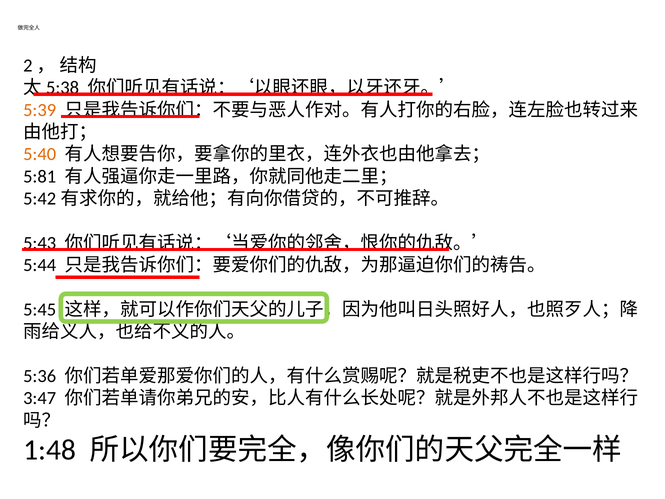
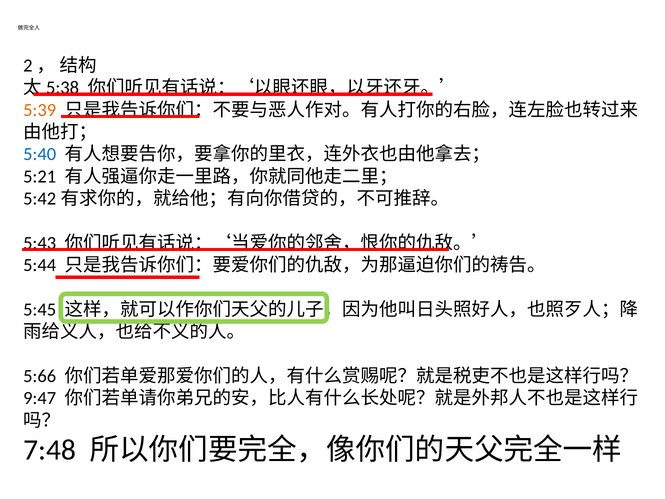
5:40 colour: orange -> blue (40, 154)
5:81: 5:81 -> 5:21 (40, 176)
5:36: 5:36 -> 5:66 (40, 376)
3:47: 3:47 -> 9:47 (40, 398)
1:48: 1:48 -> 7:48 (50, 450)
